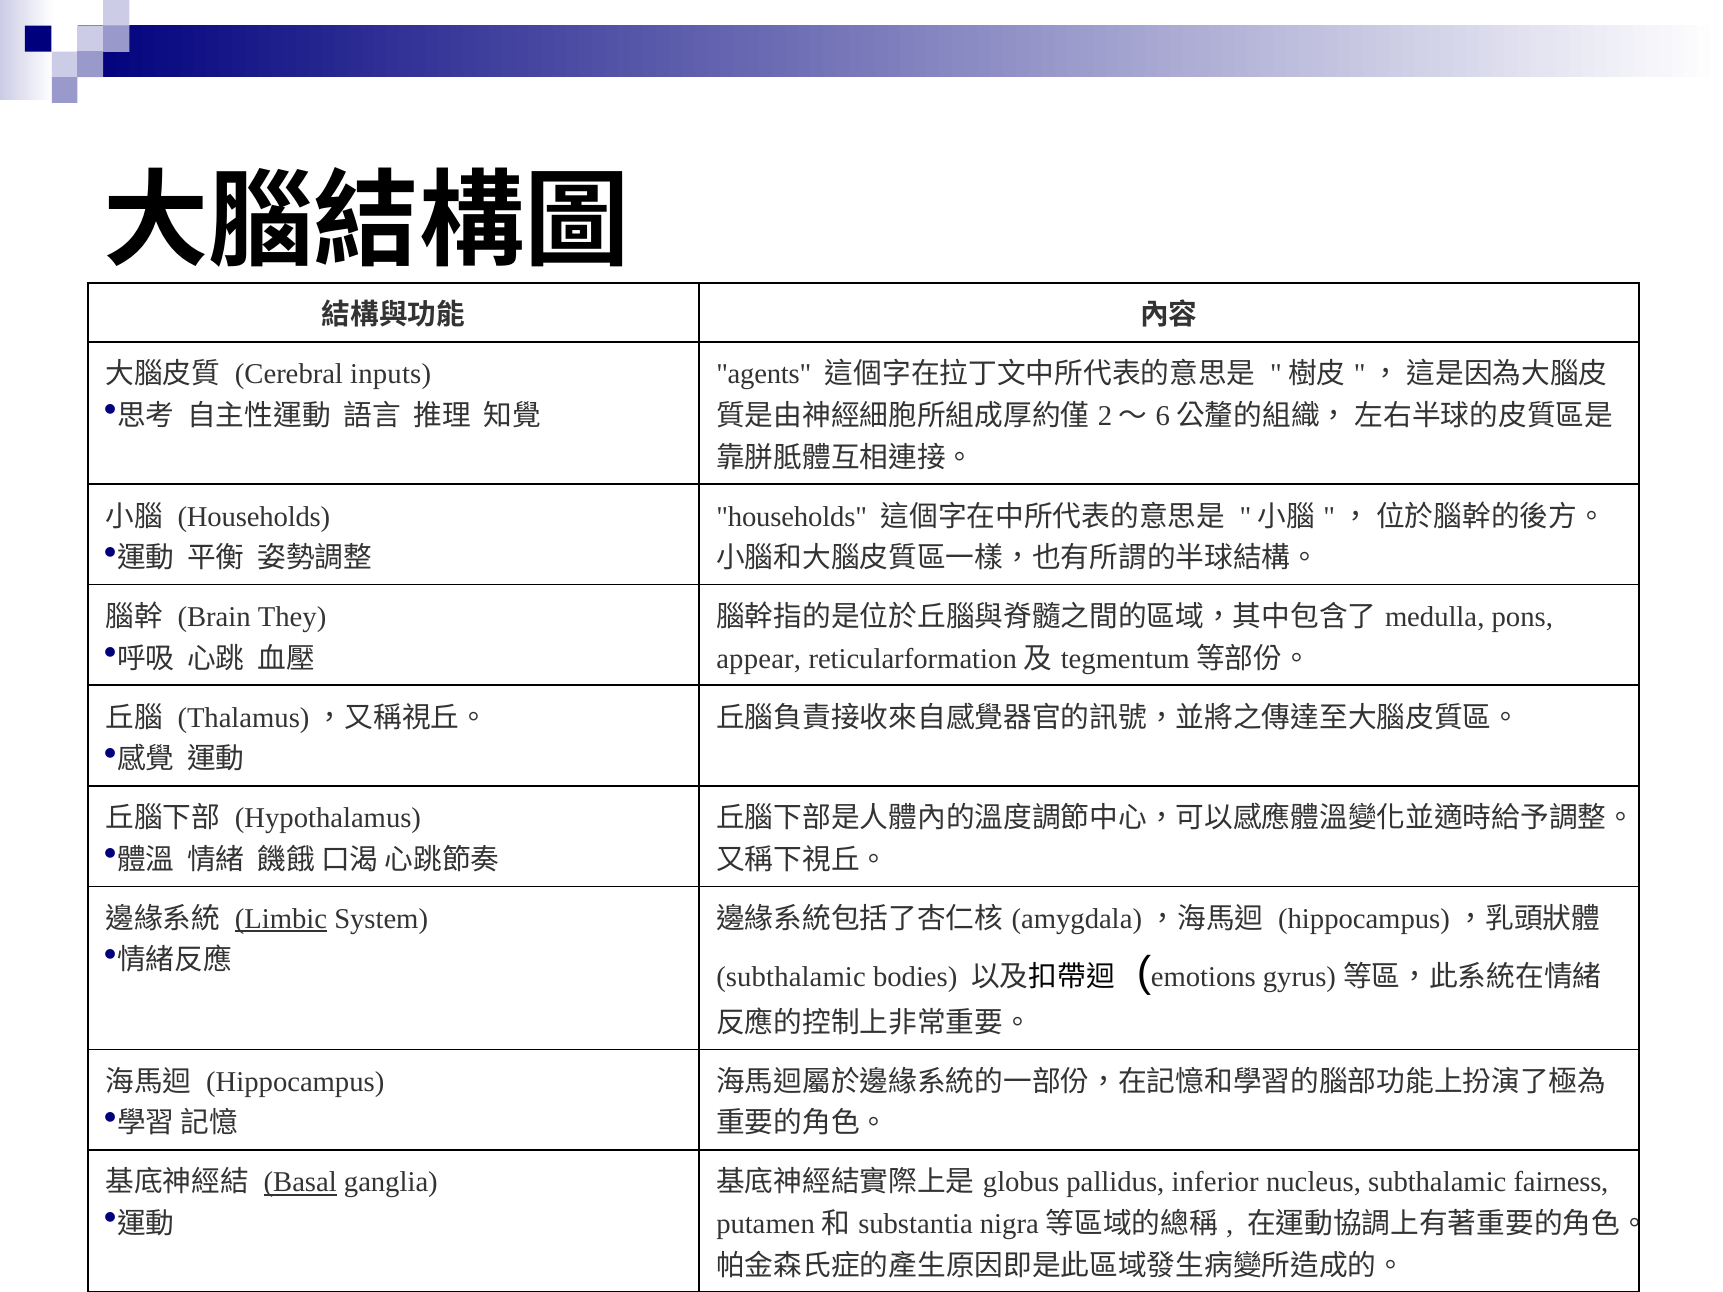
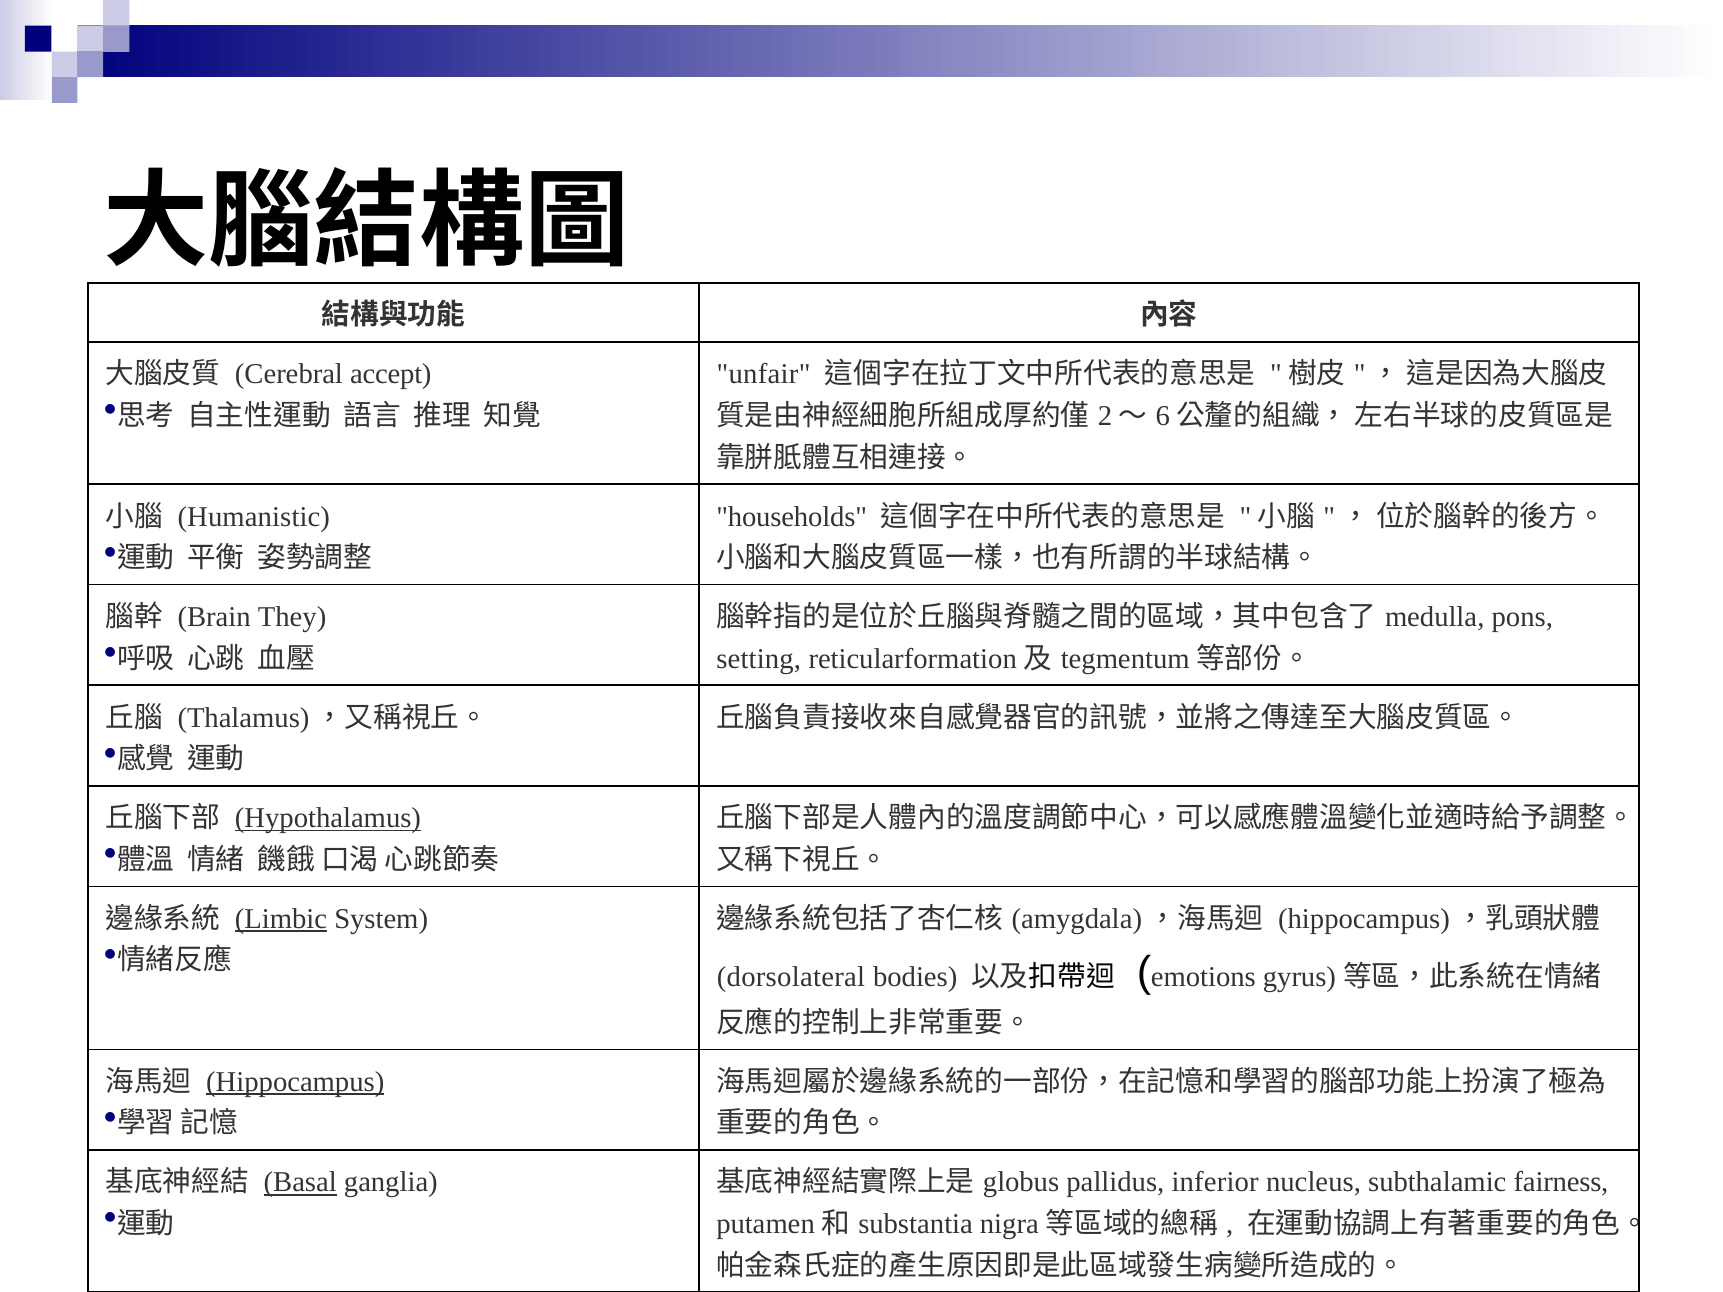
agents: agents -> unfair (764, 374)
inputs: inputs -> accept (391, 374)
Households: Households -> Humanistic (254, 517)
appear: appear -> setting (759, 659)
Hypothalamus underline: none -> present (328, 818)
subthalamic: subthalamic -> dorsolateral (791, 977)
Hippocampus underline: none -> present (295, 1082)
